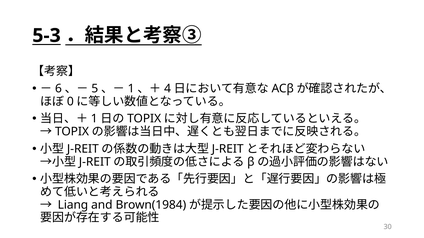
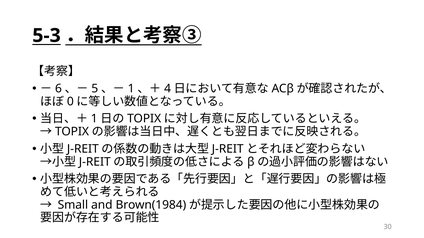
Liang: Liang -> Small (73, 205)
